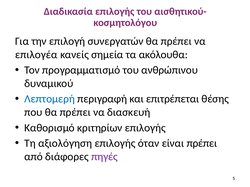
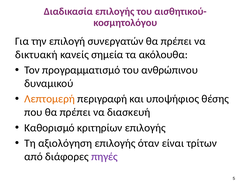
επιλογέα: επιλογέα -> δικτυακή (36, 55)
Λεπτομερή colour: blue -> orange (50, 99)
επιτρέπεται: επιτρέπεται -> υποψήφιος (173, 99)
είναι πρέπει: πρέπει -> τρίτων (202, 144)
